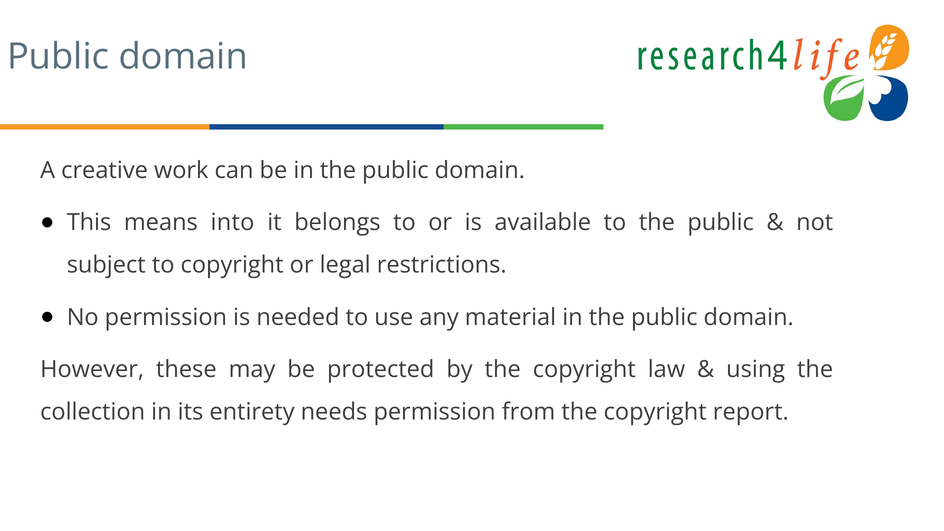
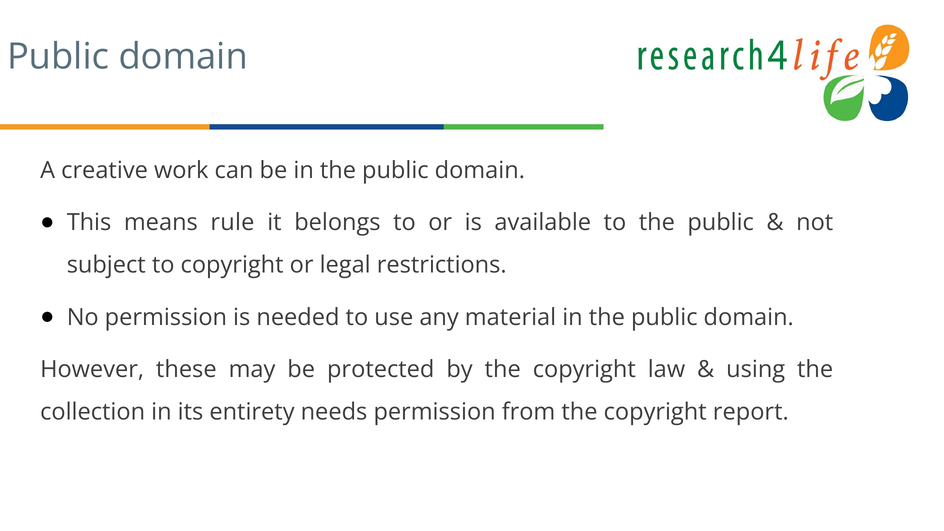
into: into -> rule (232, 223)
